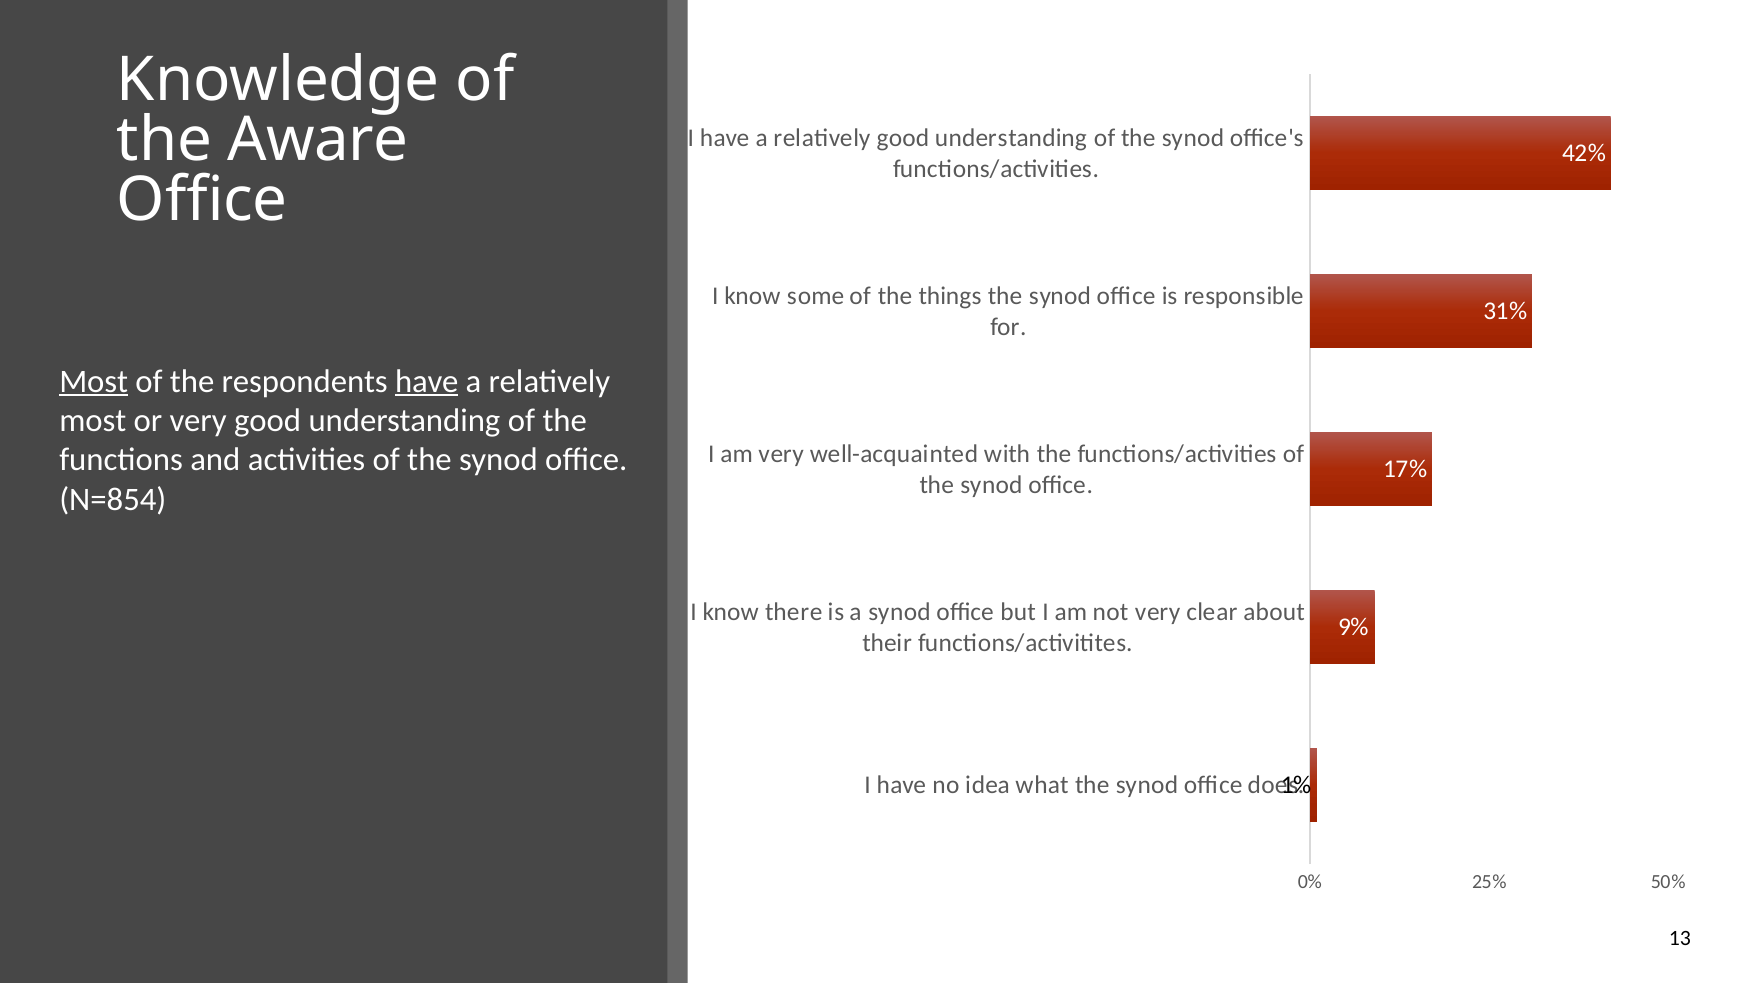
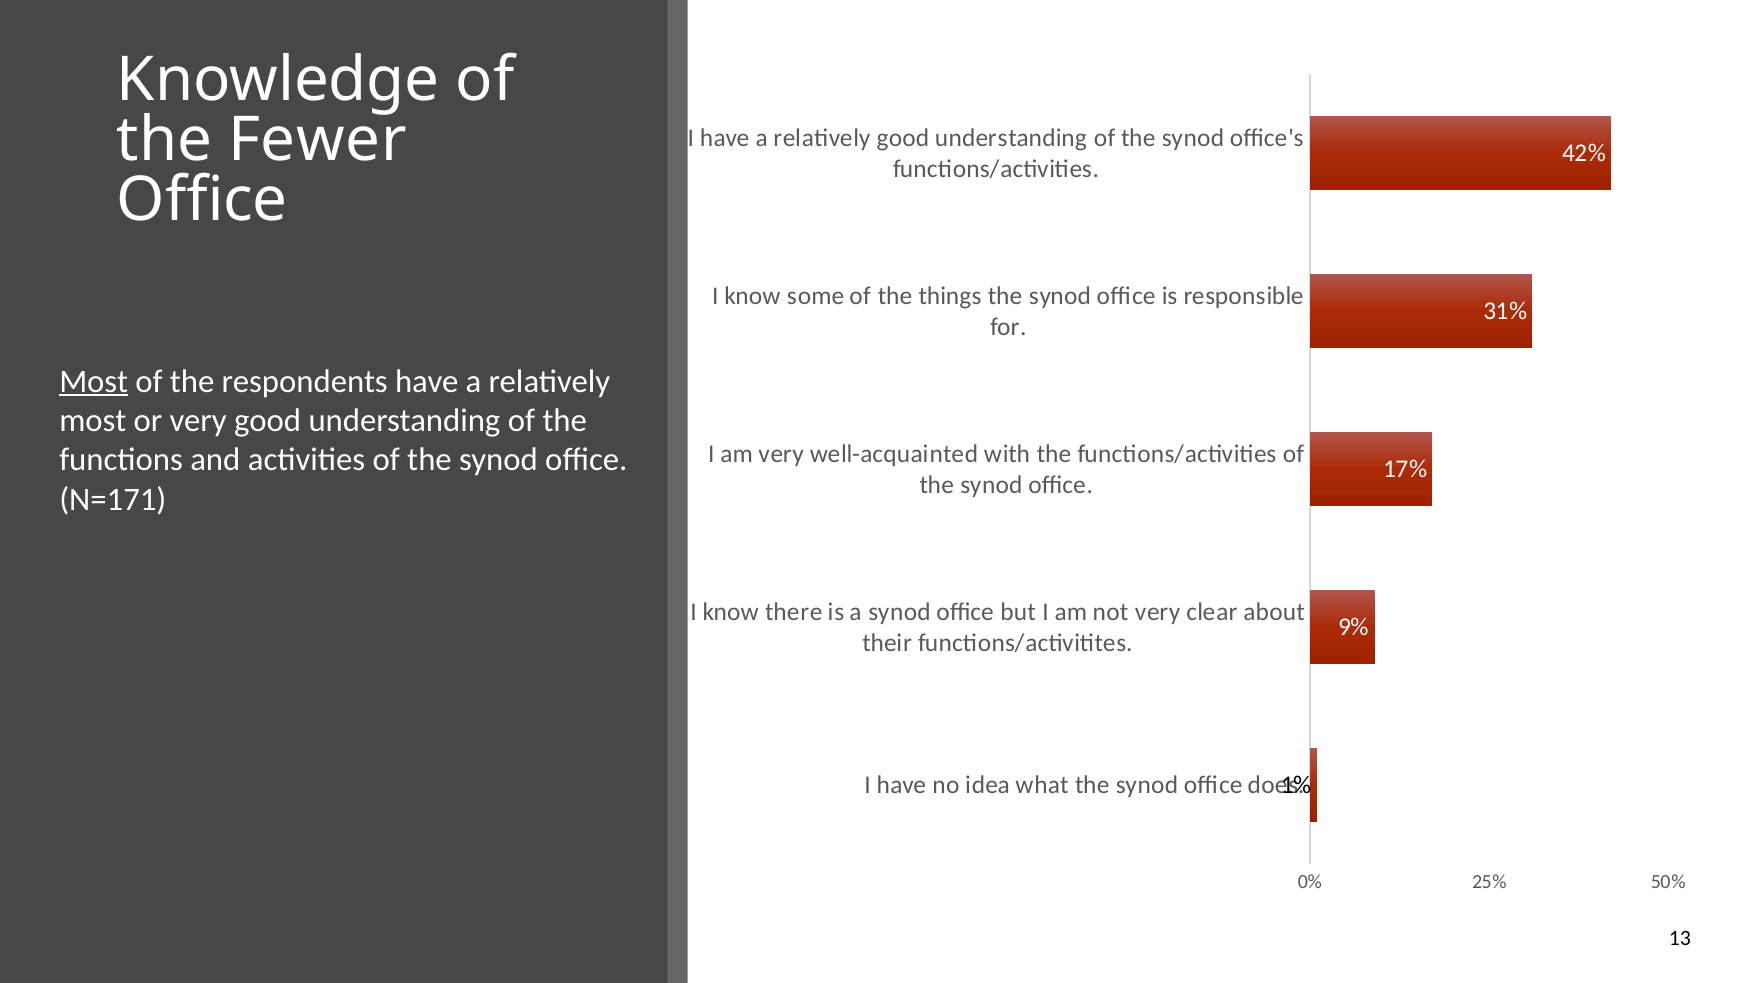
Aware: Aware -> Fewer (318, 140)
have underline: present -> none (427, 381)
N=854: N=854 -> N=171 (113, 499)
